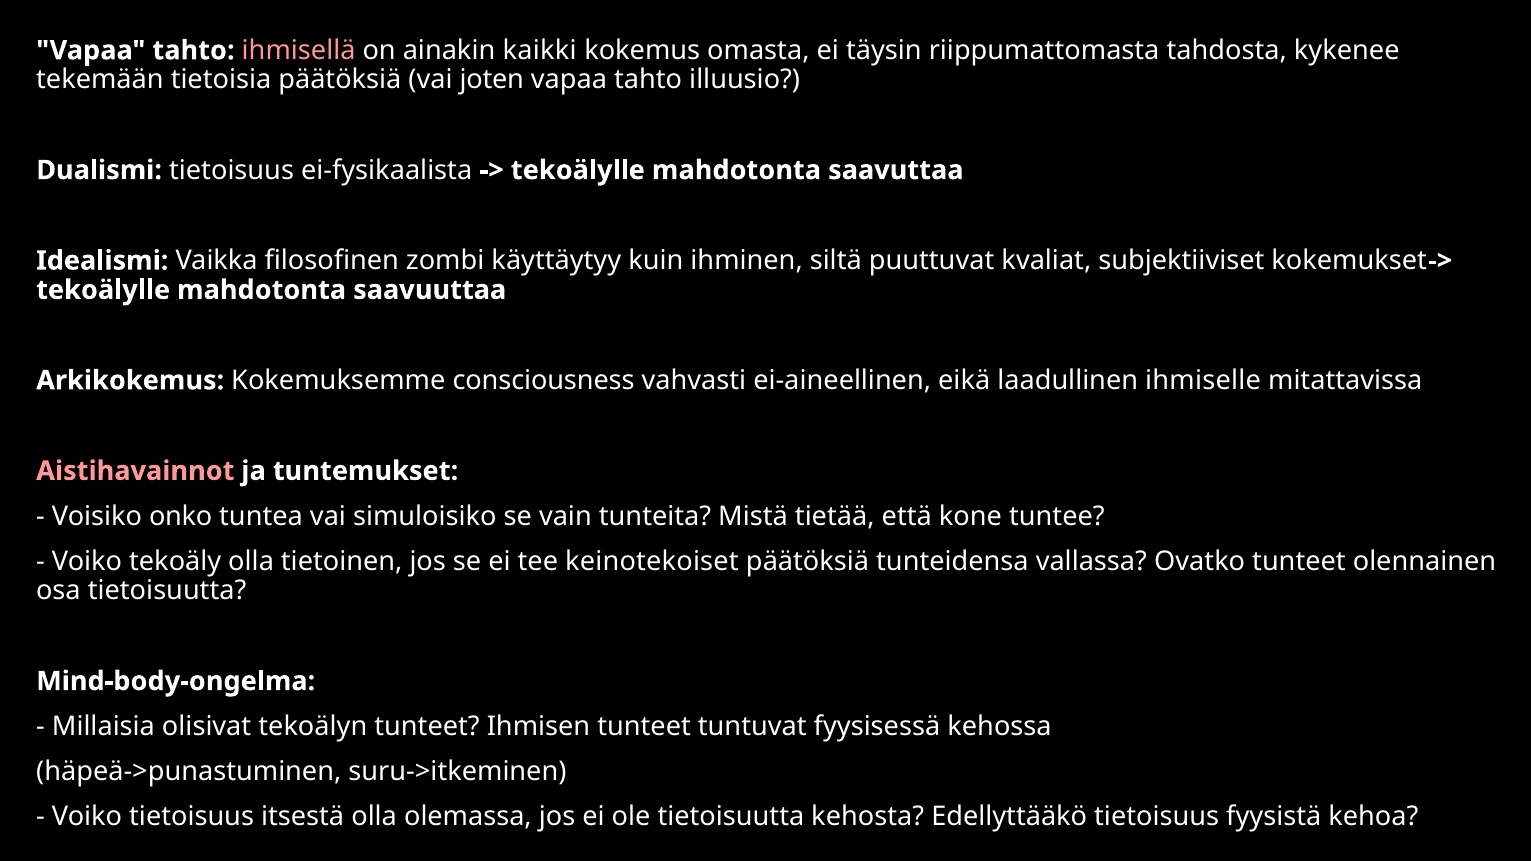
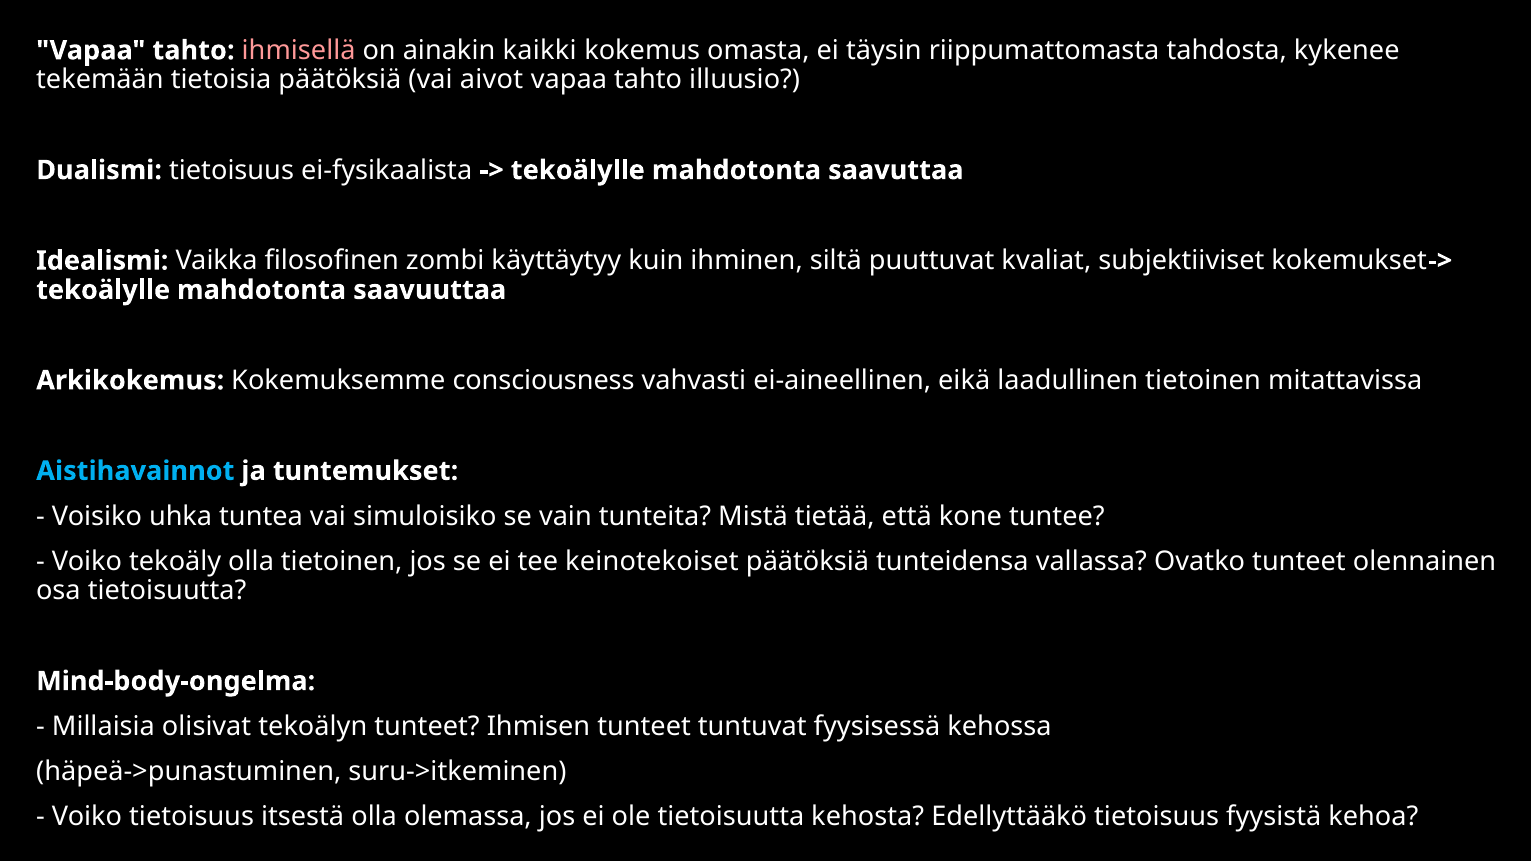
joten: joten -> aivot (492, 80)
laadullinen ihmiselle: ihmiselle -> tietoinen (1203, 381)
Aistihavainnot colour: pink -> light blue (135, 471)
onko: onko -> uhka (181, 516)
